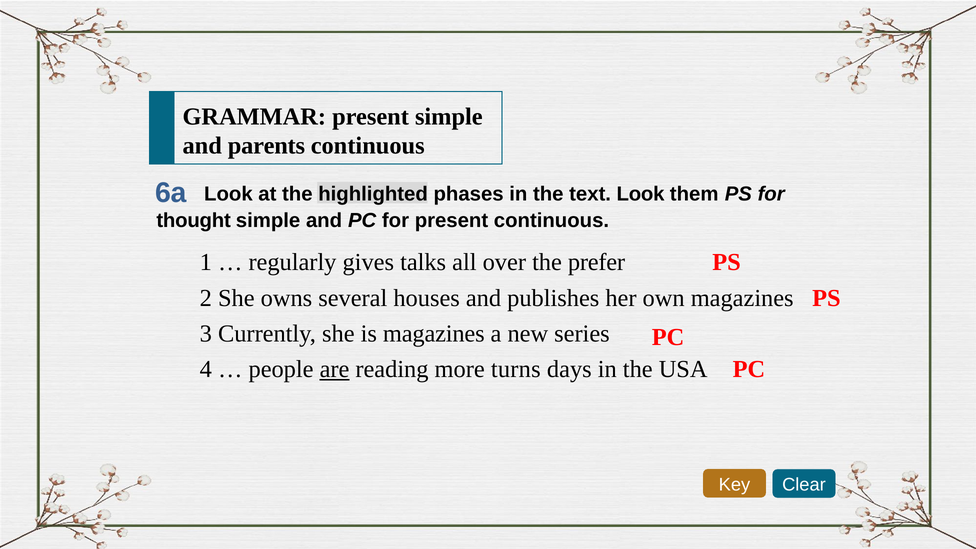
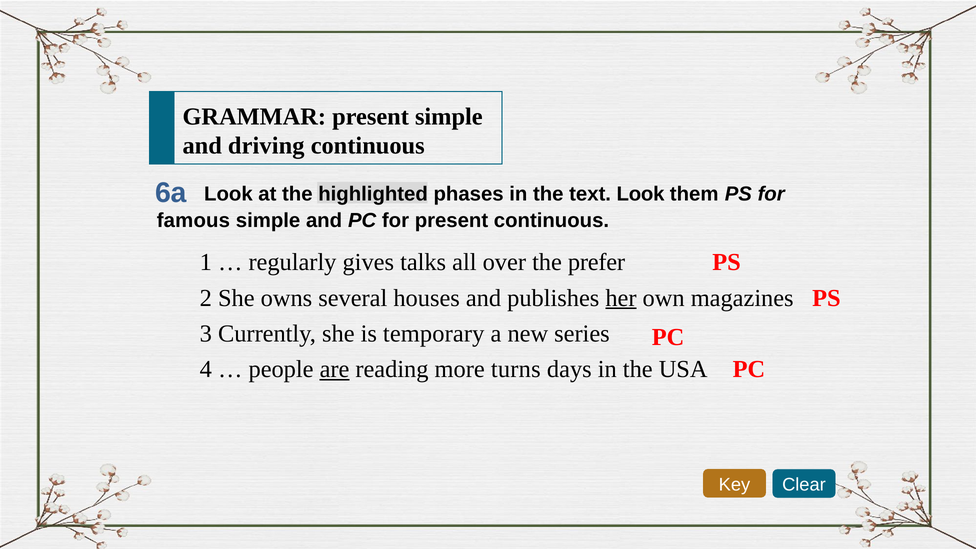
parents: parents -> driving (266, 146)
thought: thought -> famous (193, 220)
her underline: none -> present (621, 298)
is magazines: magazines -> temporary (434, 334)
